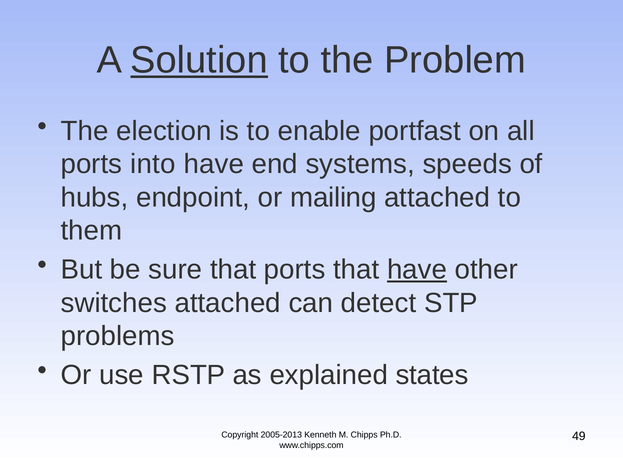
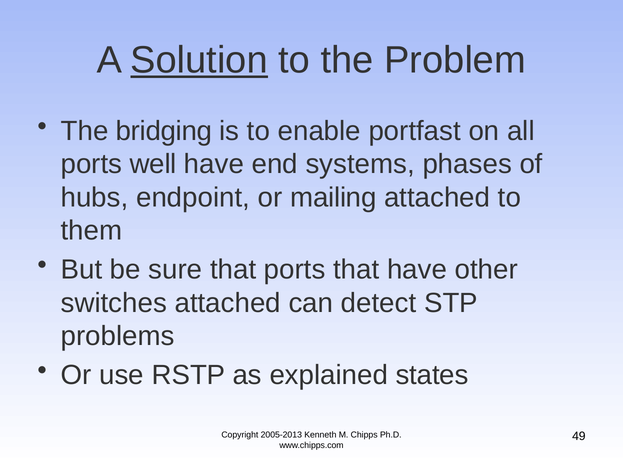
election: election -> bridging (164, 131)
into: into -> well (153, 164)
speeds: speeds -> phases (467, 164)
have underline: present -> none (417, 269)
